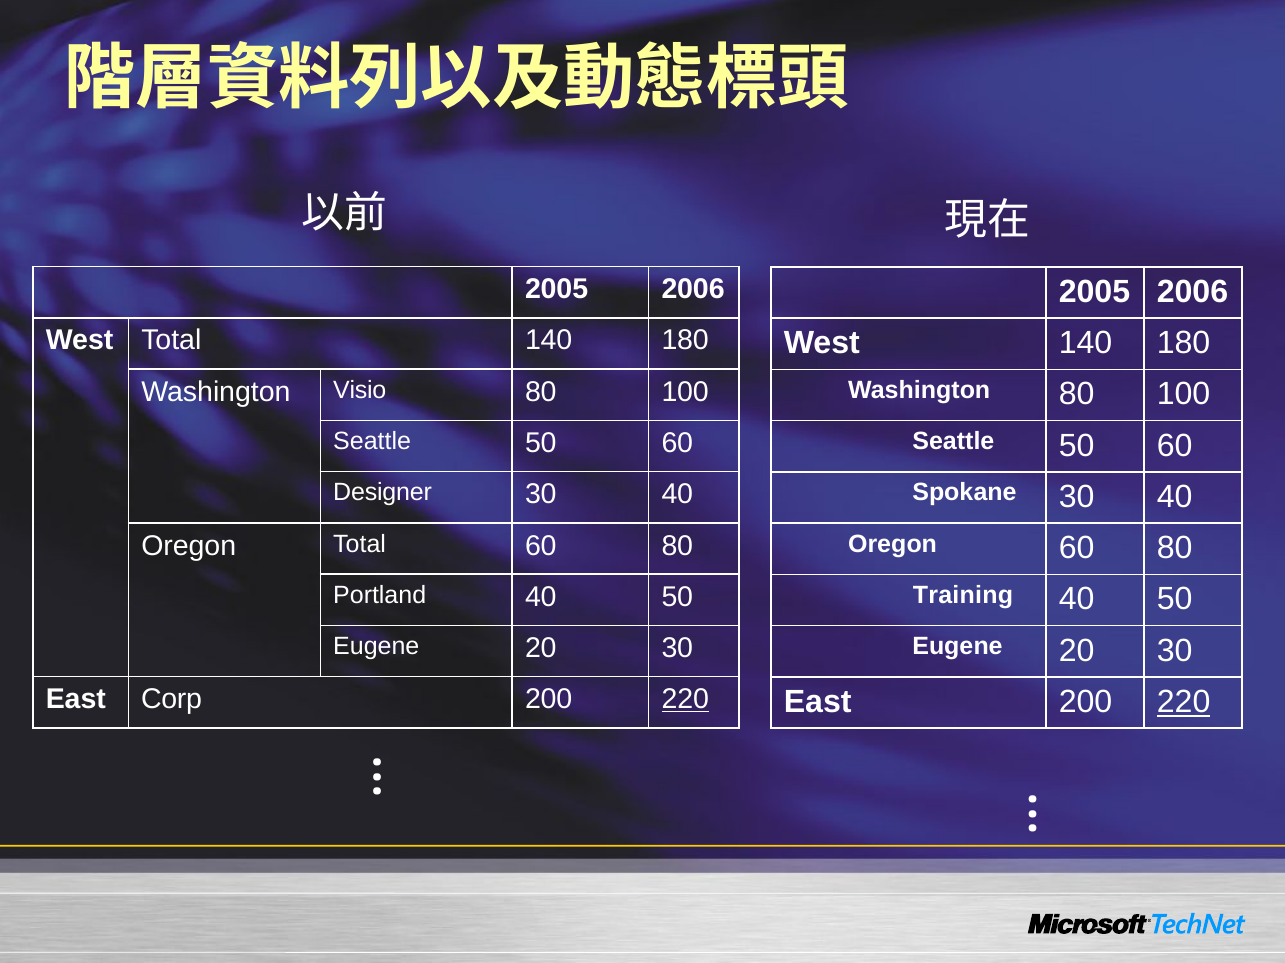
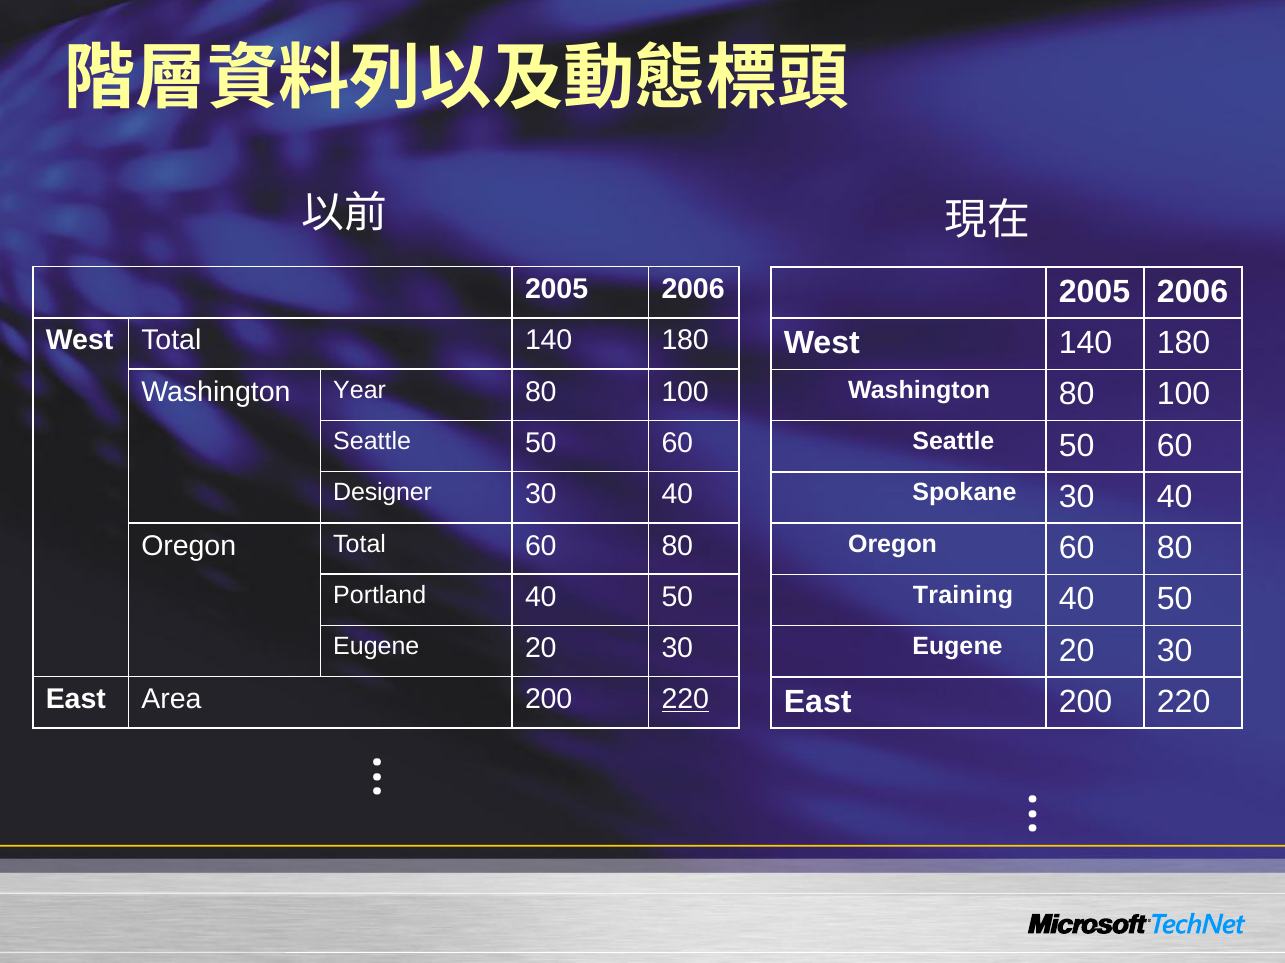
Visio: Visio -> Year (360, 390)
Corp: Corp -> Area (171, 700)
220 underline: present -> none (1184, 702)
